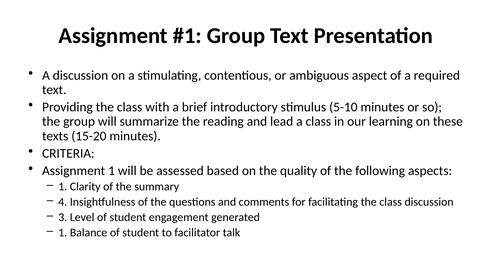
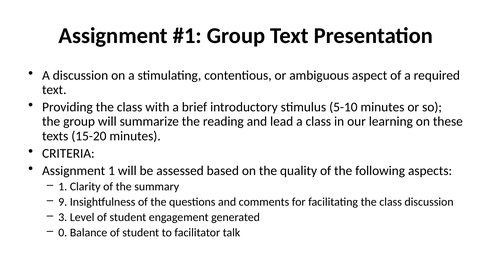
4: 4 -> 9 (63, 202)
1: 1 -> 0 (63, 232)
